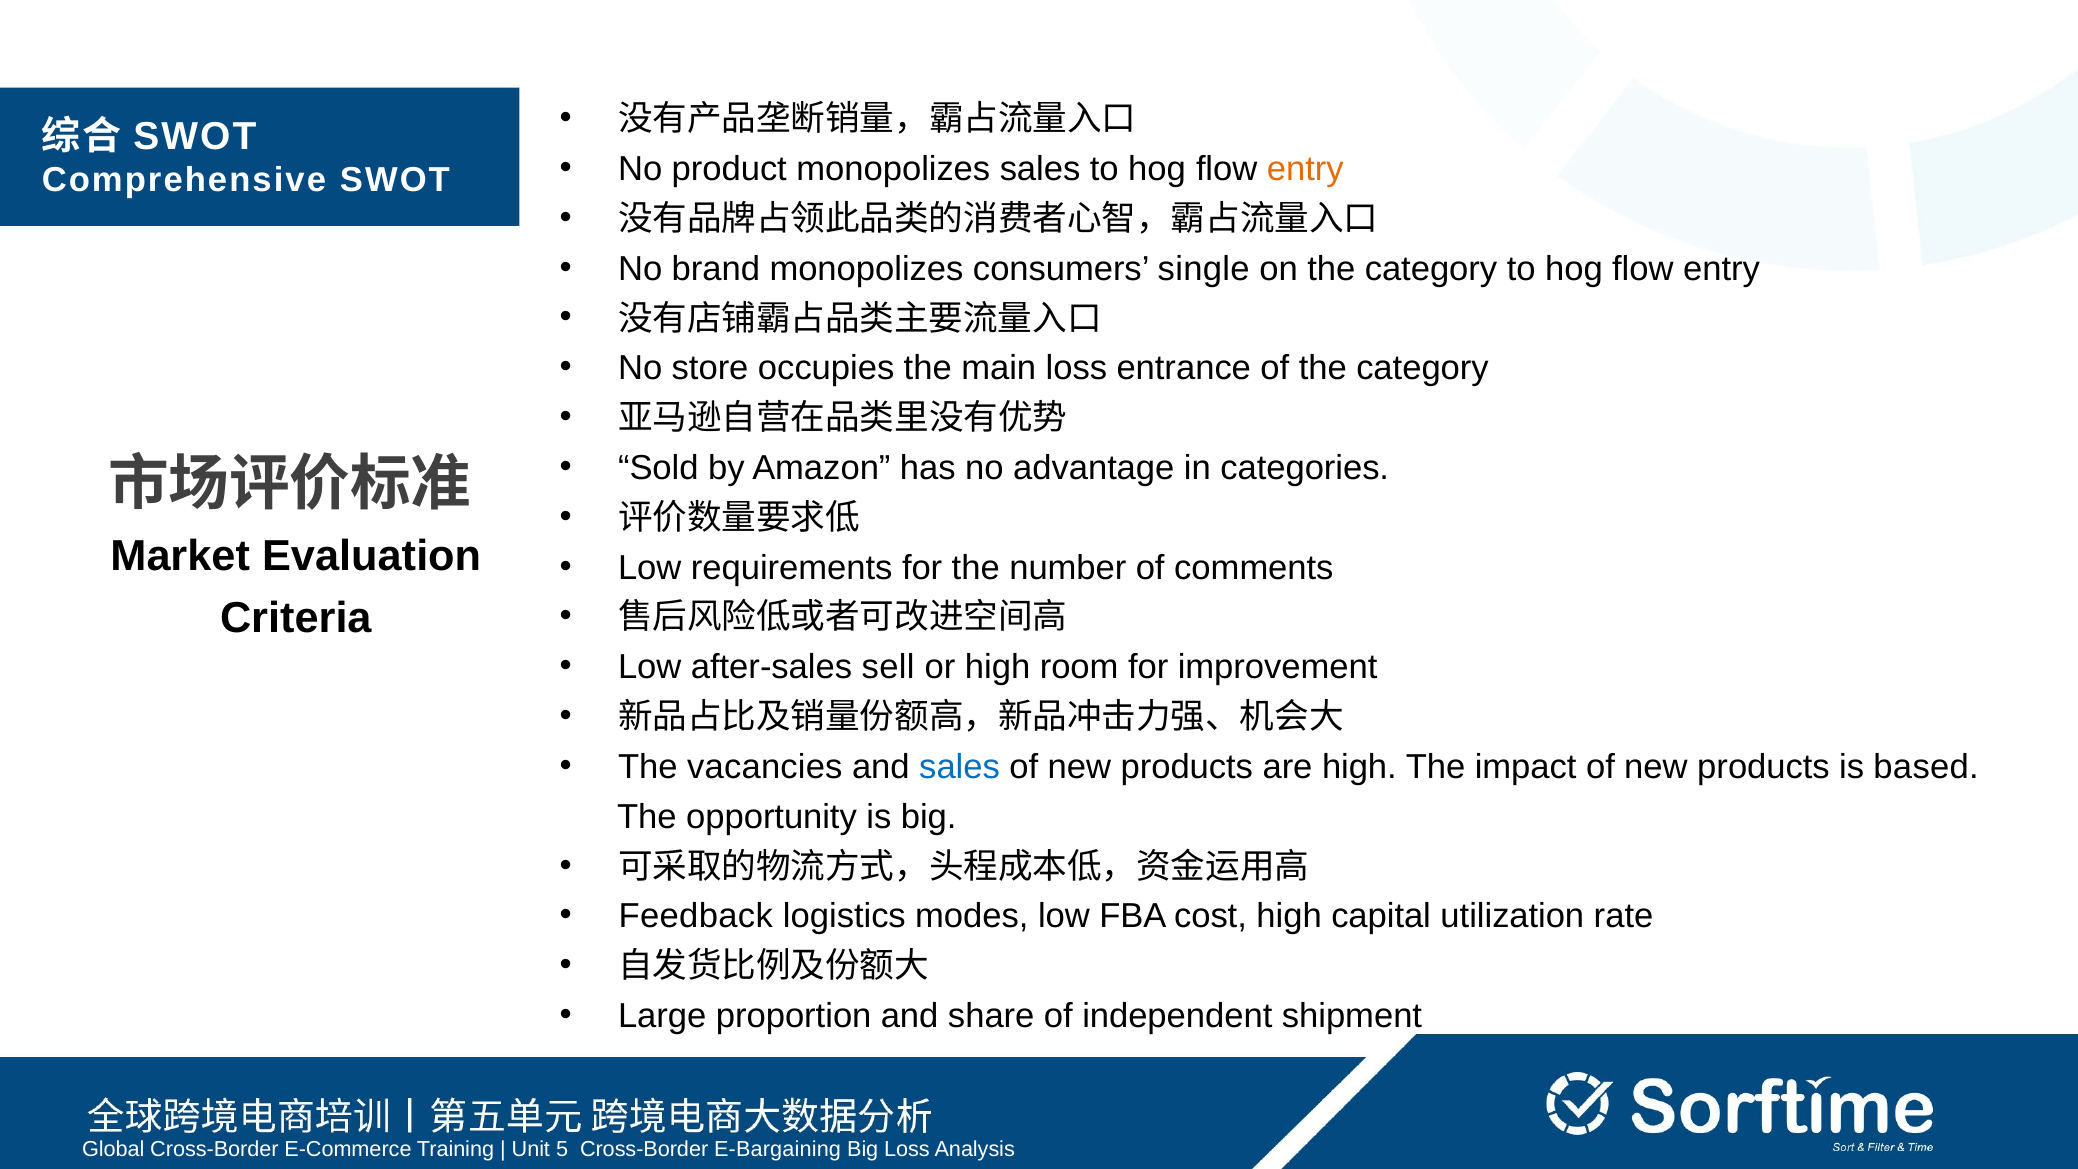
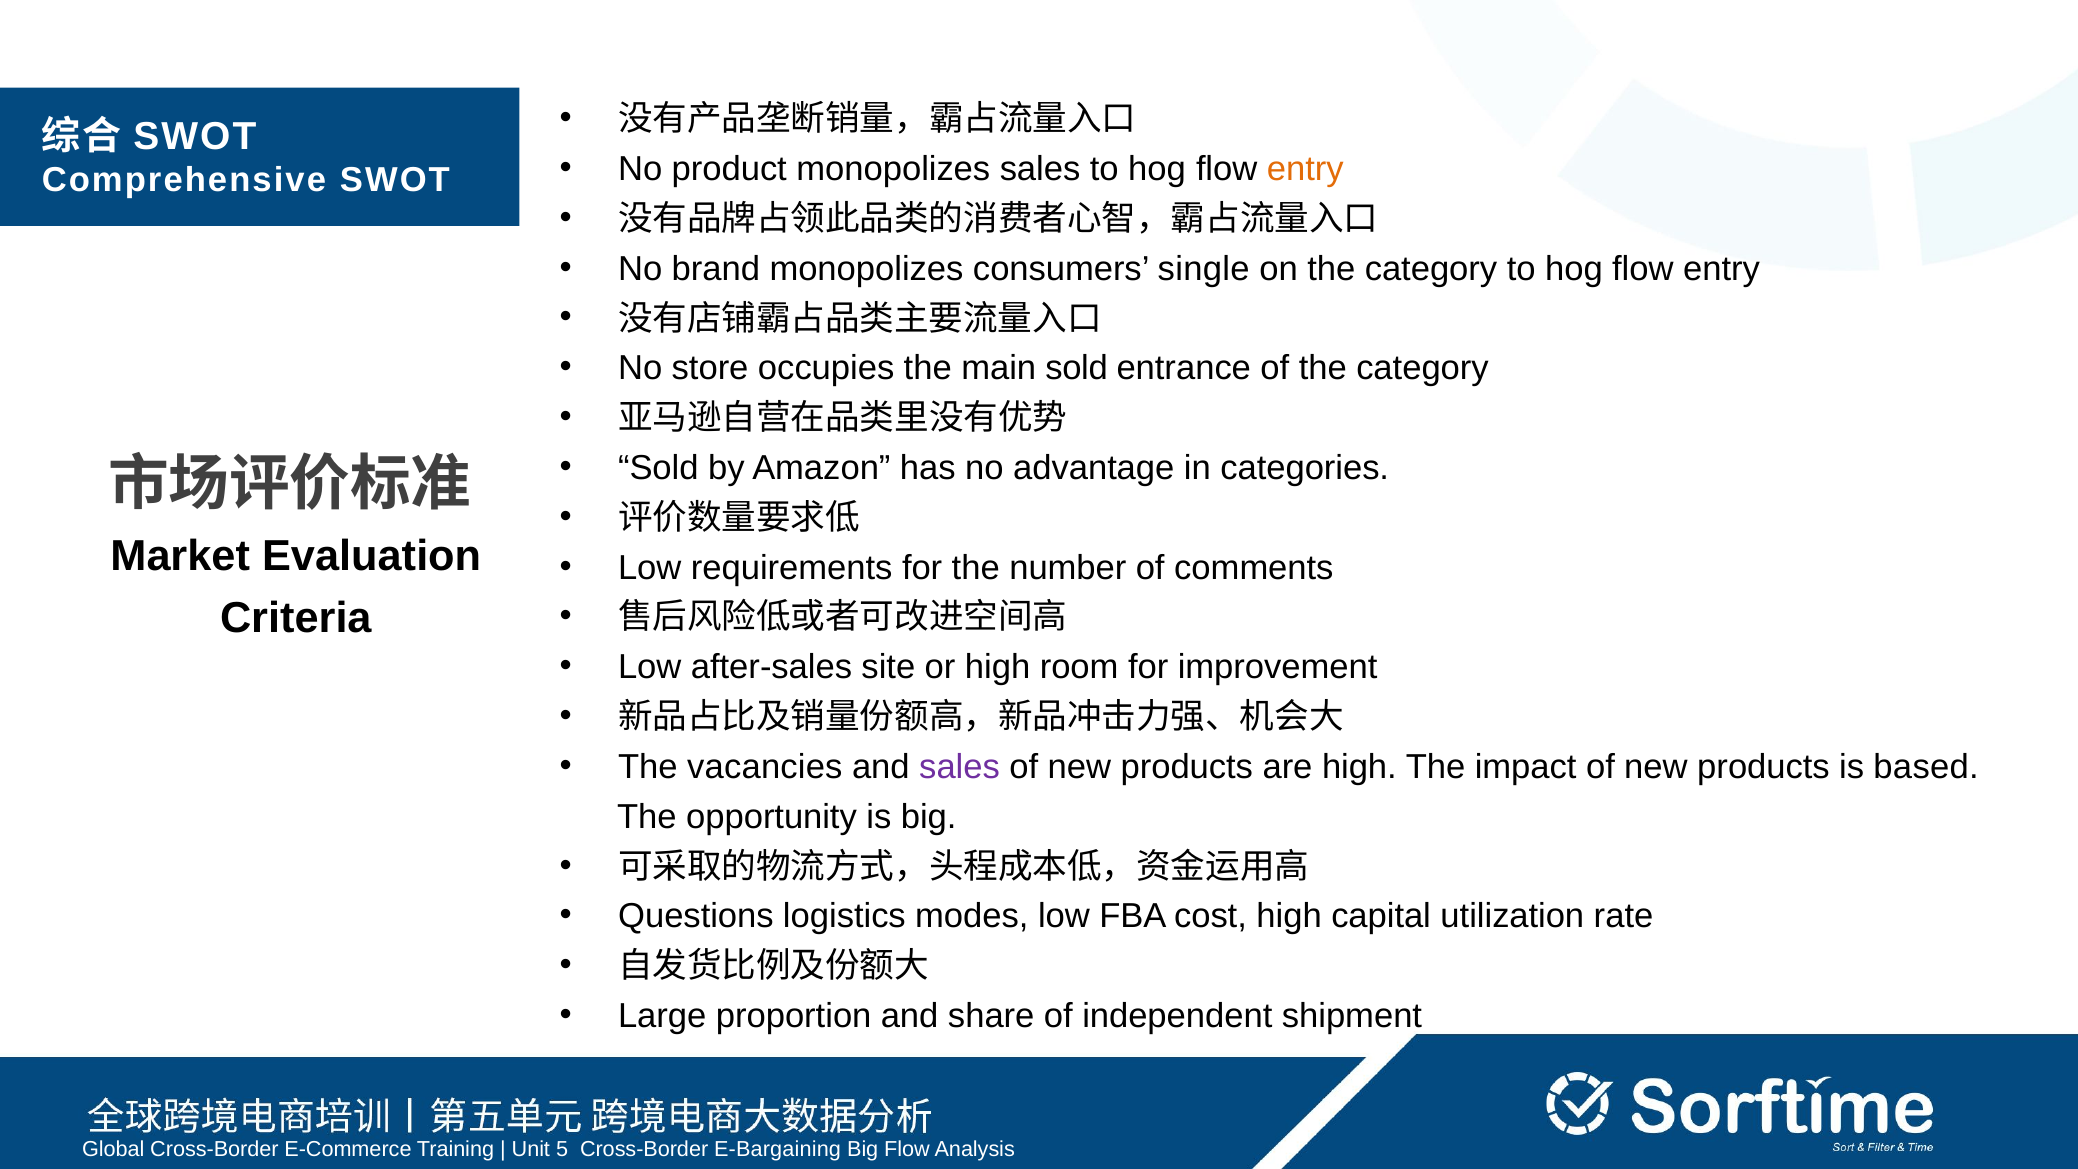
main loss: loss -> sold (1077, 368)
sell: sell -> site (888, 667)
sales colour: blue -> purple (960, 767)
Feedback: Feedback -> Questions (696, 916)
Big Loss: Loss -> Flow (907, 1149)
